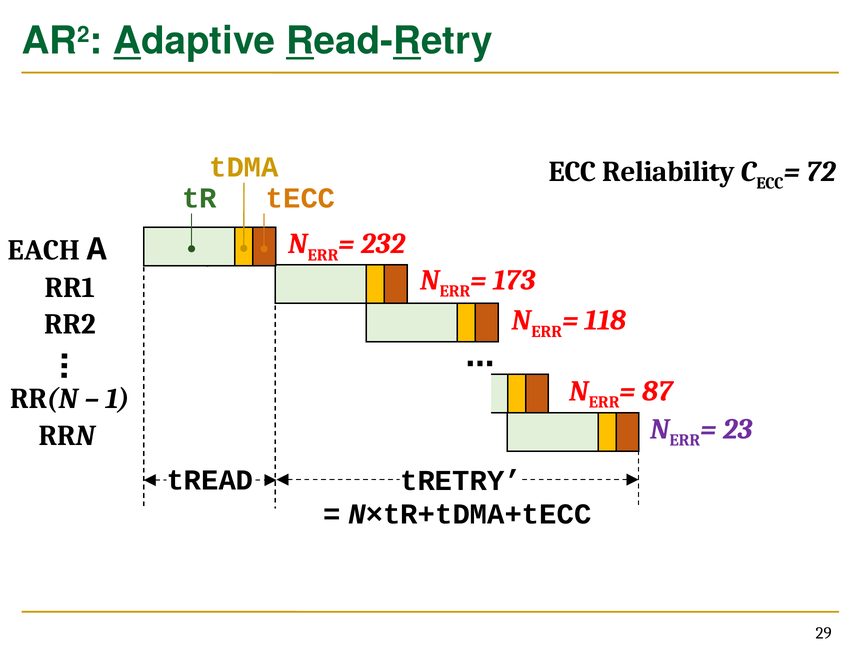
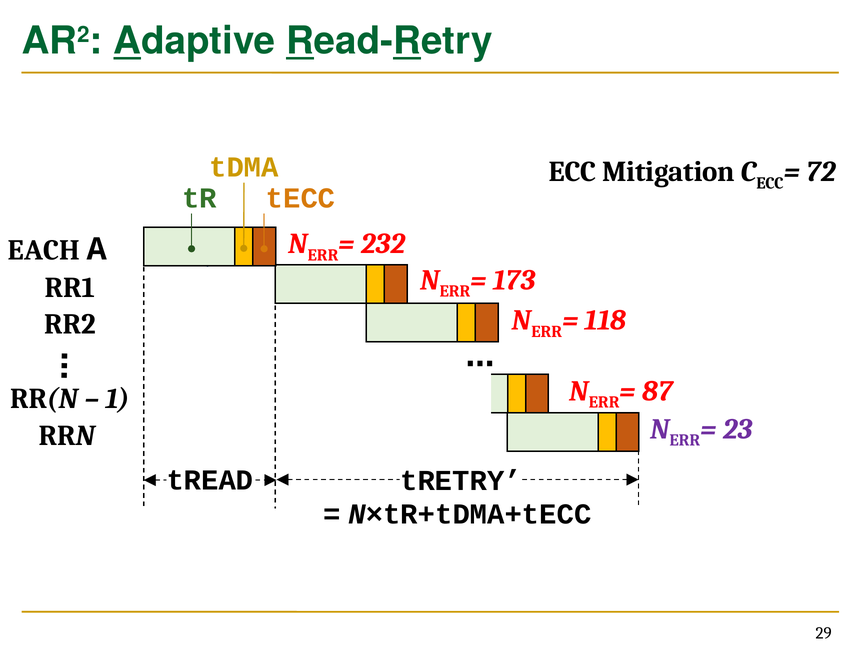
Reliability: Reliability -> Mitigation (669, 172)
